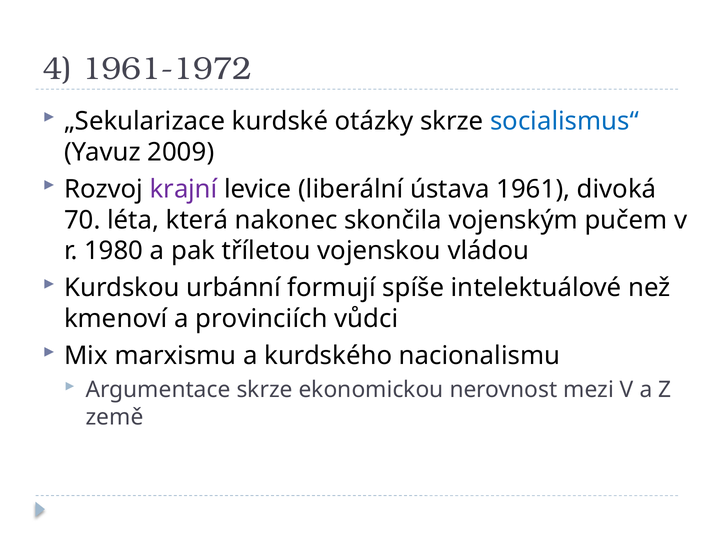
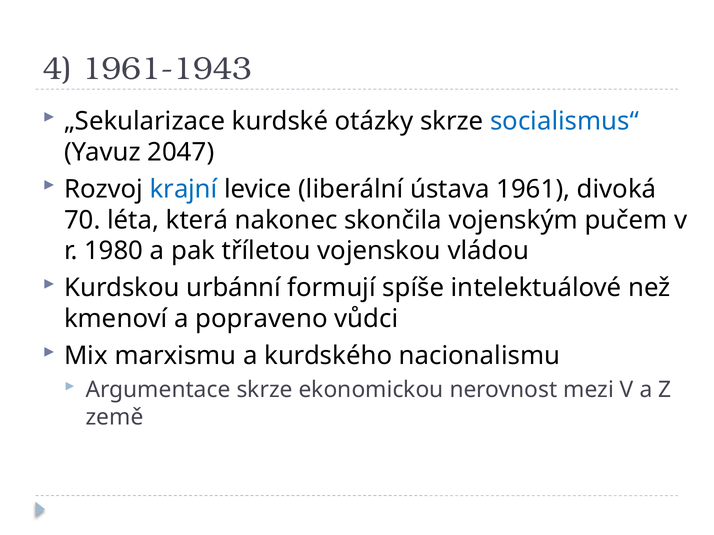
1961-1972: 1961-1972 -> 1961-1943 (167, 69)
2009: 2009 -> 2047 (181, 152)
krajní colour: purple -> blue (184, 189)
provinciích: provinciích -> popraveno (261, 319)
